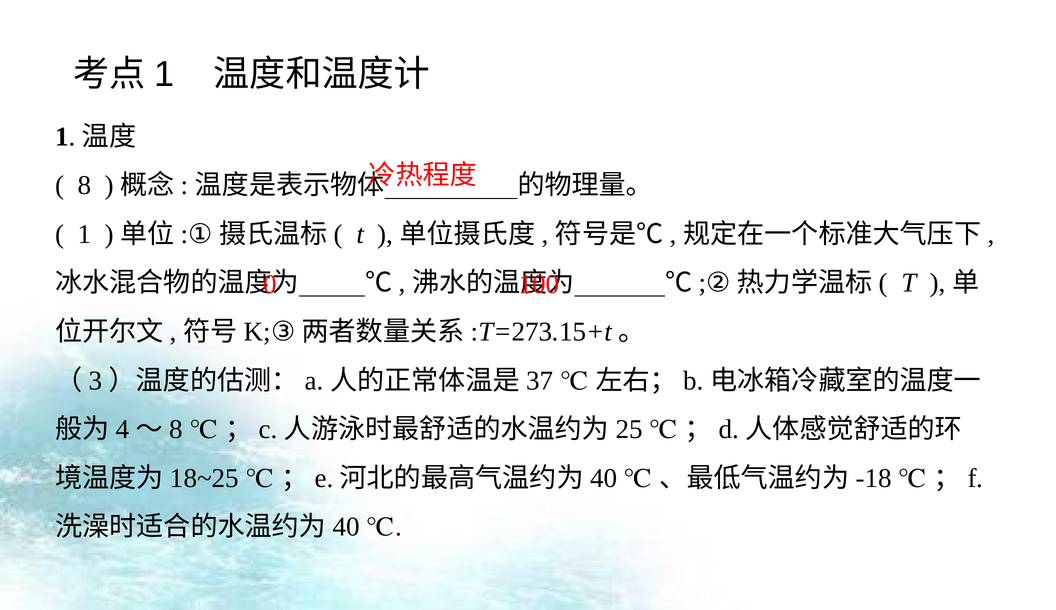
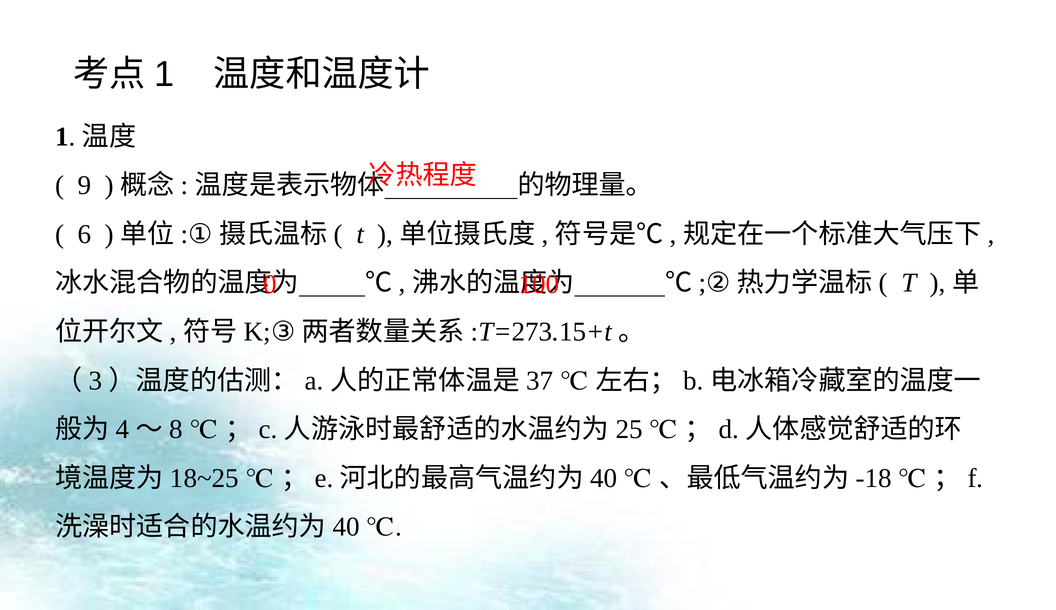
8: 8 -> 9 (84, 185)
1: 1 -> 6 (84, 234)
